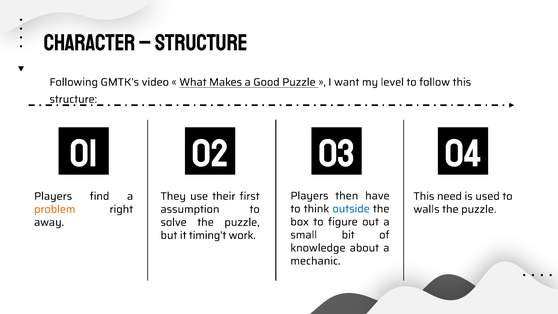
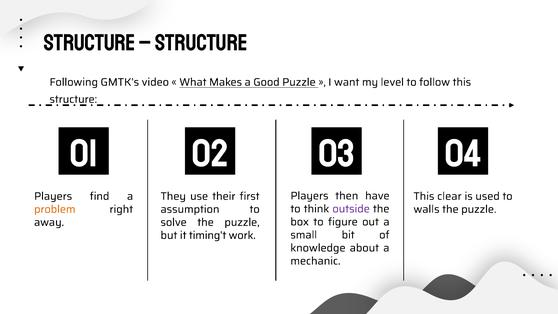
CHARACTER: CHARACTER -> STRUCTURE (90, 43)
need: need -> clear (449, 196)
outside colour: blue -> purple (351, 209)
